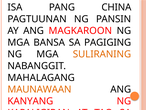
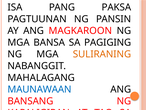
CHINA: CHINA -> PAKSA (116, 7)
MAUNAWAAN colour: orange -> blue (39, 89)
KANYANG: KANYANG -> BANSANG (30, 101)
